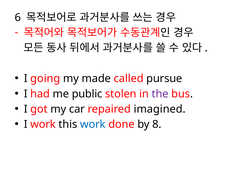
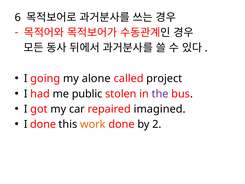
made: made -> alone (96, 78)
pursue: pursue -> project (164, 78)
I work: work -> done (43, 124)
work colour: blue -> orange (93, 124)
8: 8 -> 2 (157, 124)
